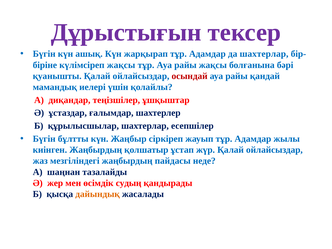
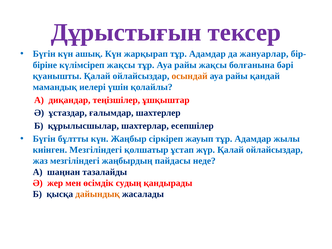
да шахтерлар: шахтерлар -> жануарлар (264, 54)
осындай colour: red -> orange (190, 76)
киінген Жаңбырдың: Жаңбырдың -> Мезгіліндегі (96, 150)
